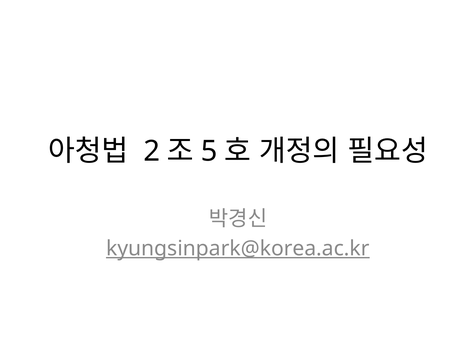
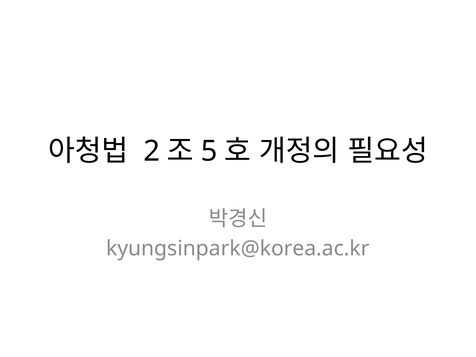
kyungsinpark@korea.ac.kr underline: present -> none (238, 248)
